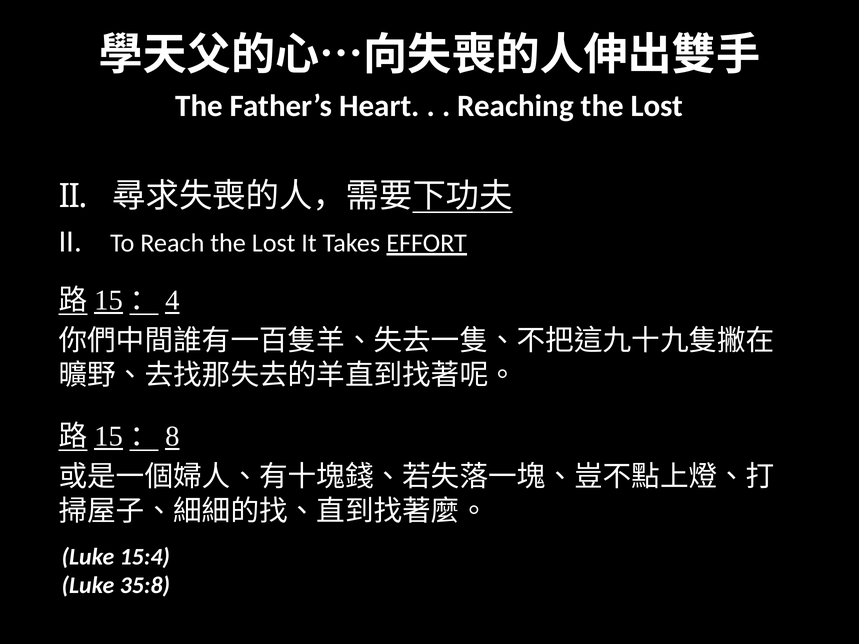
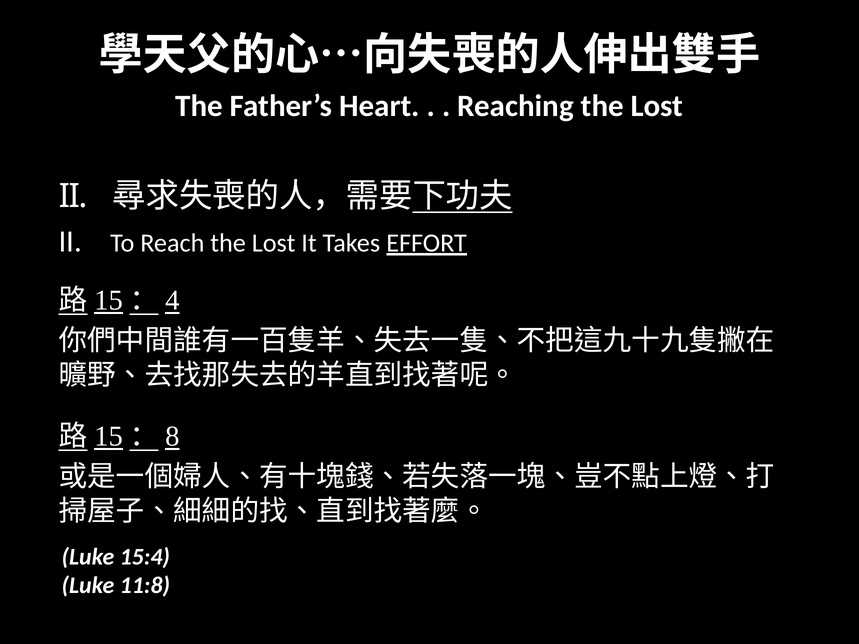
35:8: 35:8 -> 11:8 (145, 586)
